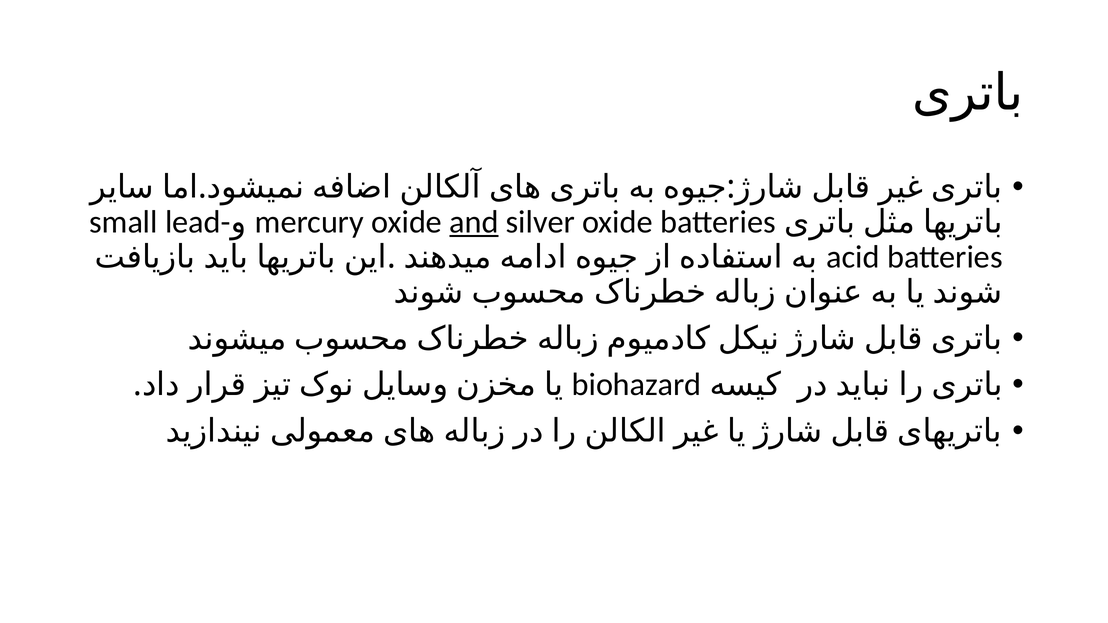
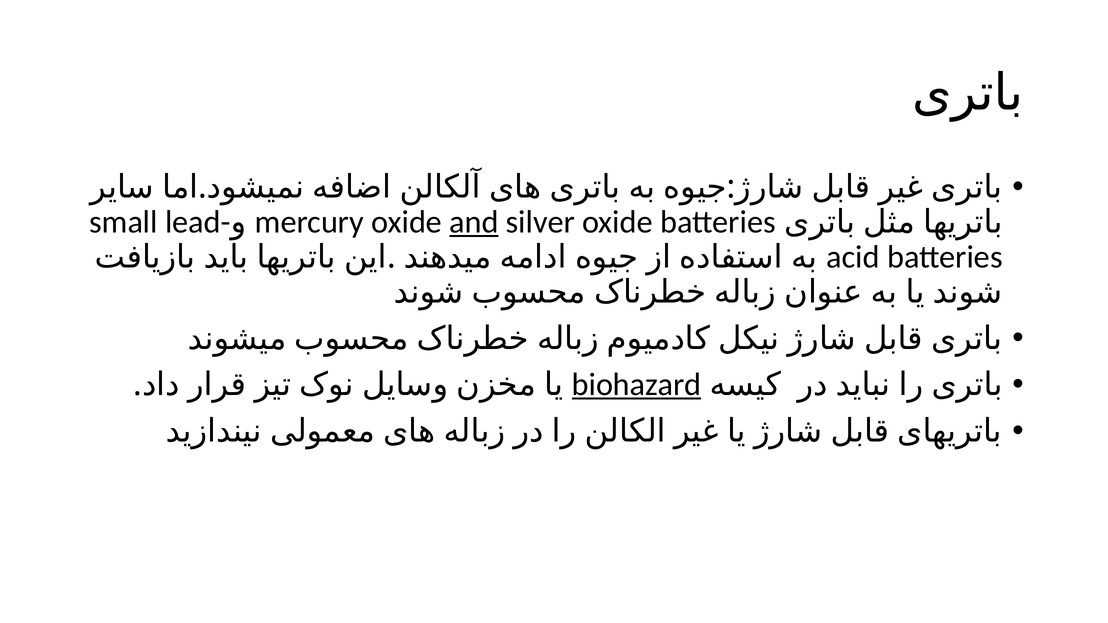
biohazard underline: none -> present (637, 385)
